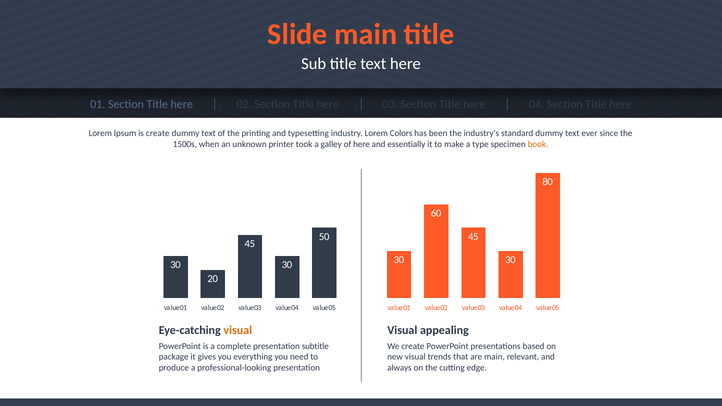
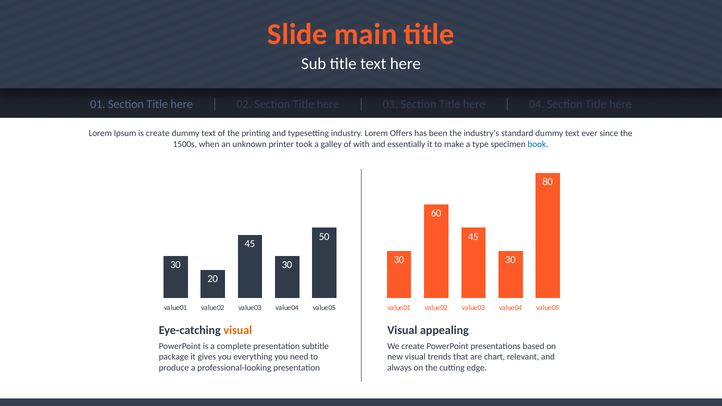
Colors: Colors -> Offers (401, 133)
of here: here -> with (361, 144)
book colour: orange -> blue (538, 144)
are main: main -> chart (495, 357)
